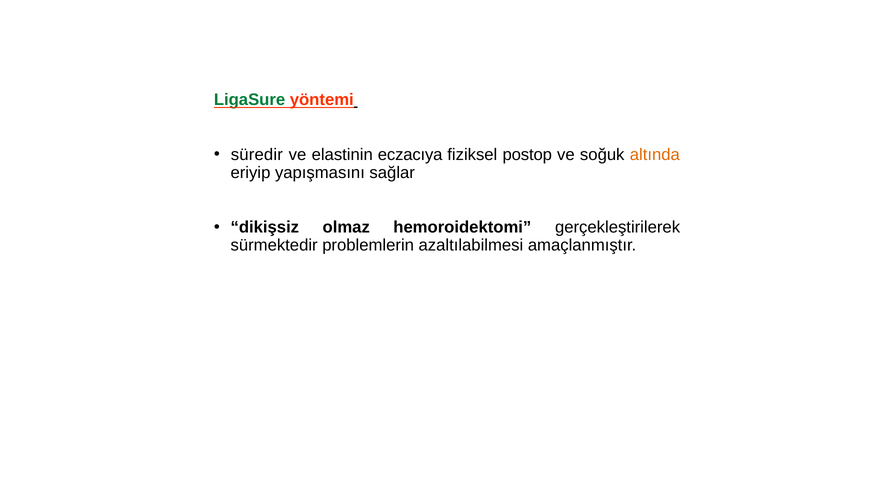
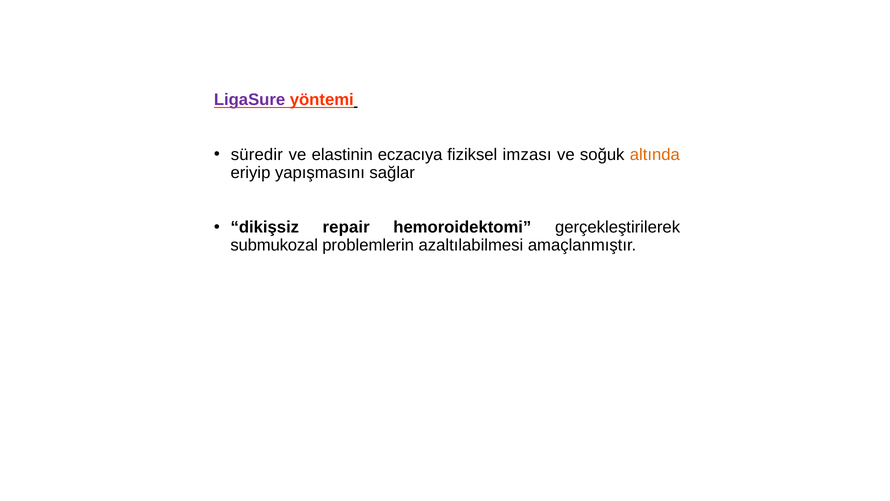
LigaSure colour: green -> purple (250, 100)
postop: postop -> imzası (527, 154)
olmaz: olmaz -> repair (346, 227)
sürmektedir: sürmektedir -> submukozal (274, 245)
